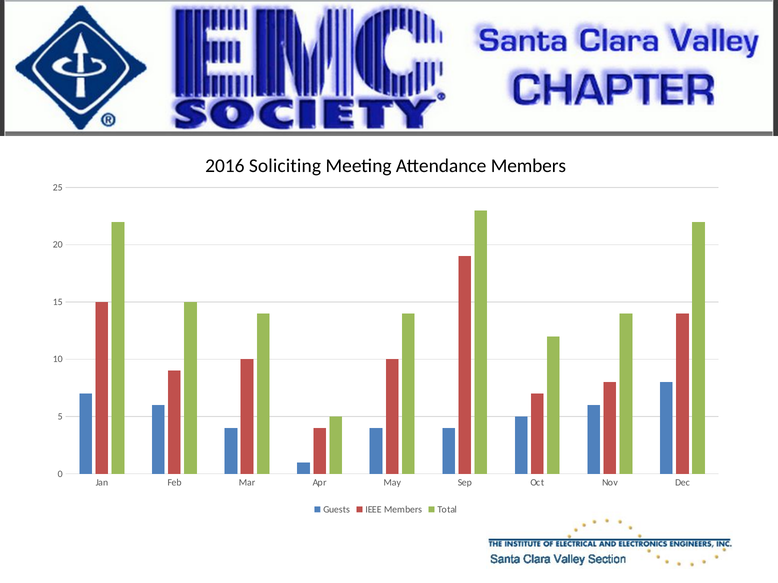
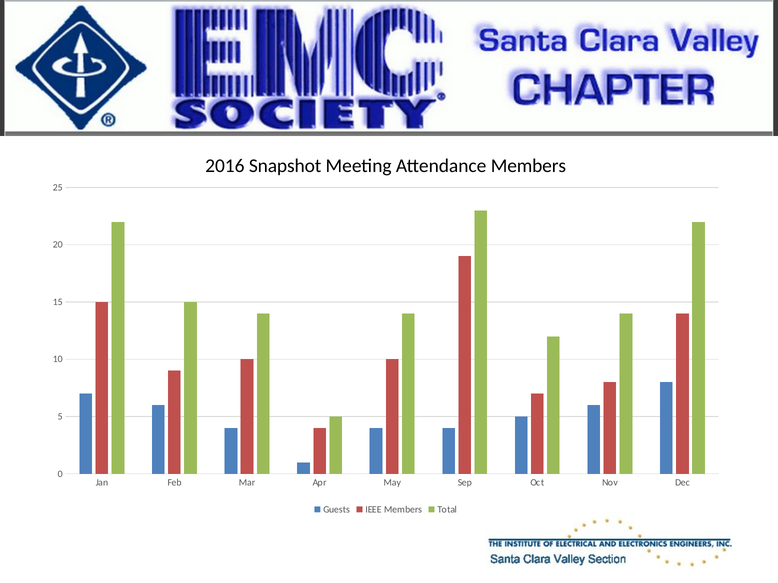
Soliciting: Soliciting -> Snapshot (285, 166)
